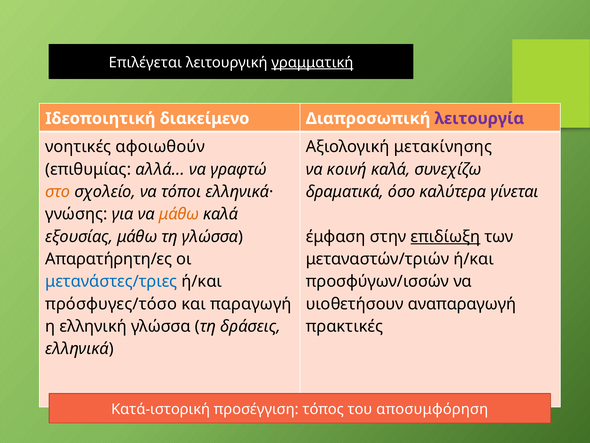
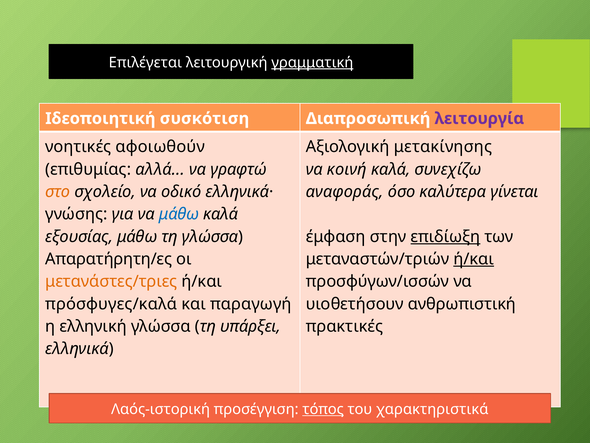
διακείμενο: διακείμενο -> συσκότιση (204, 118)
τόποι: τόποι -> οδικό (181, 192)
δραματικά: δραματικά -> αναφοράς (345, 192)
μάθω colour: orange -> blue (179, 214)
ή/και underline: none -> present (474, 259)
μετανάστες/τριες colour: blue -> orange (111, 281)
πρόσφυγες/τόσο: πρόσφυγες/τόσο -> πρόσφυγες/καλά (111, 304)
αναπαραγωγή: αναπαραγωγή -> ανθρωπιστική (462, 304)
δράσεις: δράσεις -> υπάρξει (251, 326)
Κατά-ιστορική: Κατά-ιστορική -> Λαός-ιστορική (161, 409)
τόπος underline: none -> present (323, 409)
αποσυμφόρηση: αποσυμφόρηση -> χαρακτηριστικά (432, 409)
